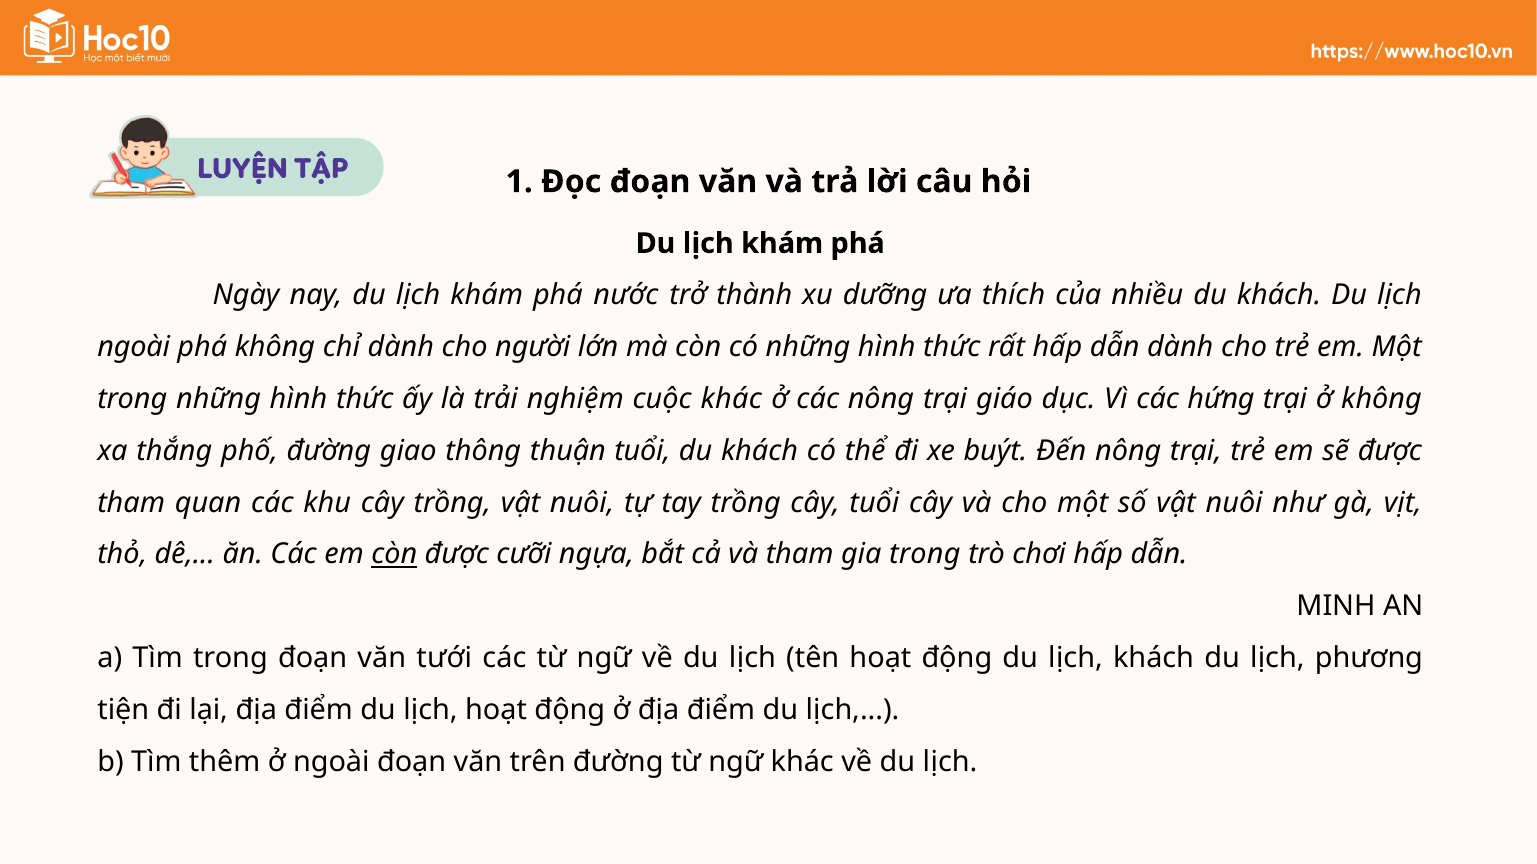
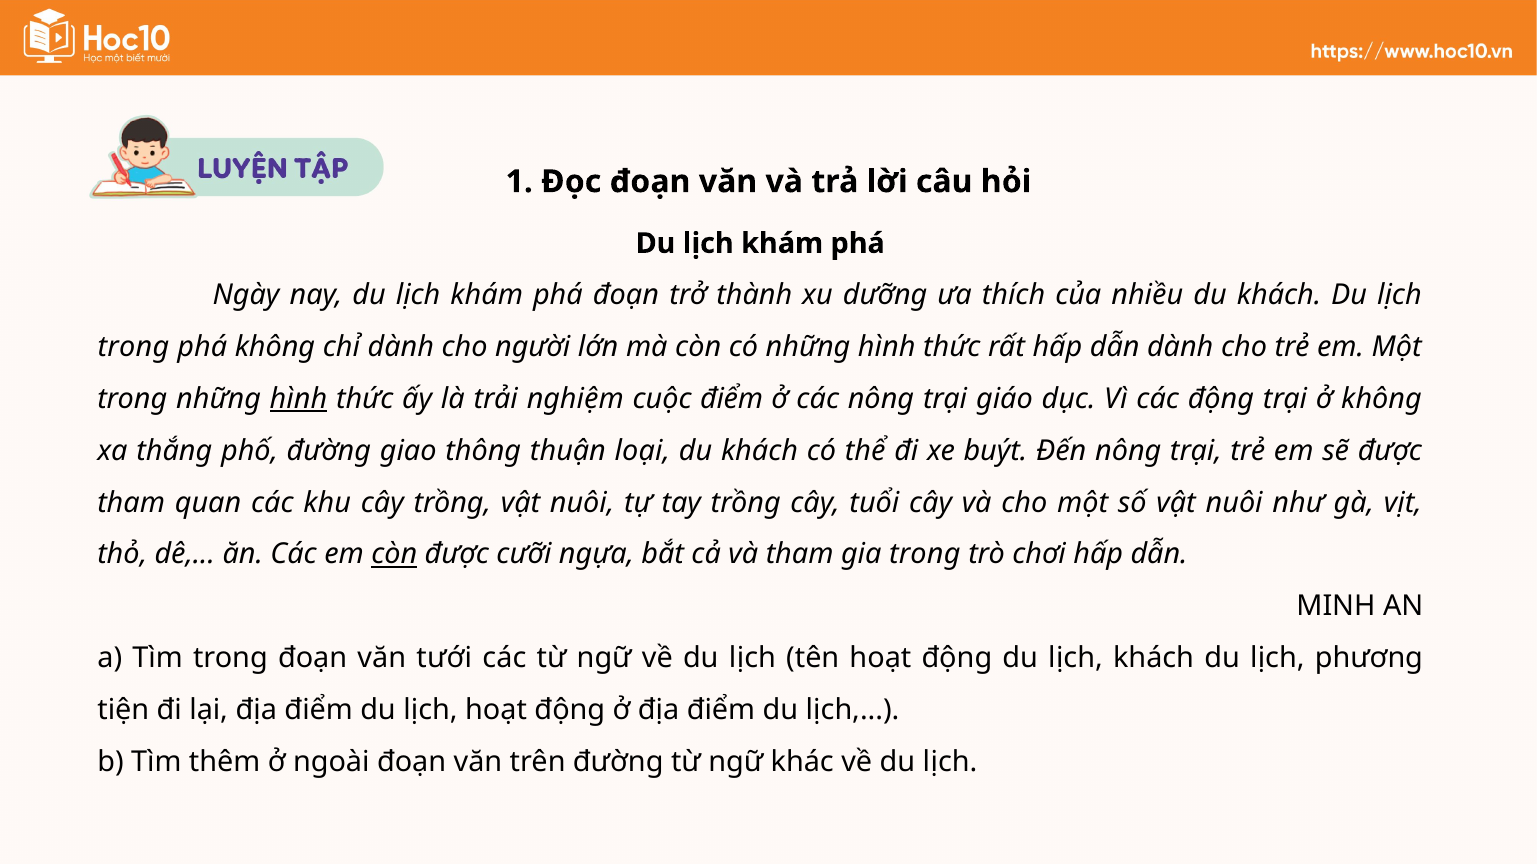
phá nước: nước -> đoạn (626, 295)
ngoài: ngoài -> trong (133, 347)
hình underline: none -> present (298, 399)
cuộc khác: khác -> điểm (732, 399)
các hứng: hứng -> động (1221, 399)
thuận tuổi: tuổi -> loại (642, 451)
